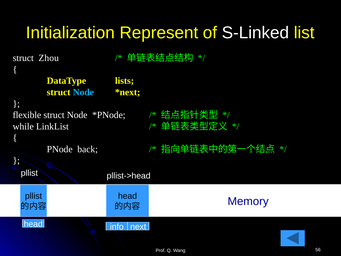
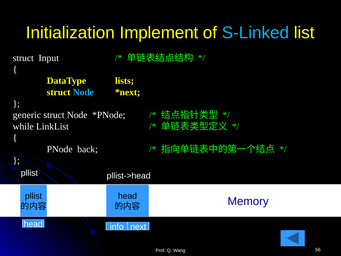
Represent: Represent -> Implement (159, 33)
S-Linked colour: white -> light blue (256, 33)
Zhou: Zhou -> Input (49, 58)
flexible: flexible -> generic (27, 115)
